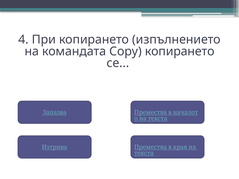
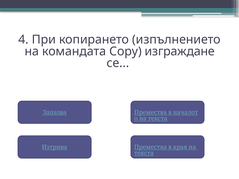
Copy копирането: копирането -> изграждане (180, 51)
